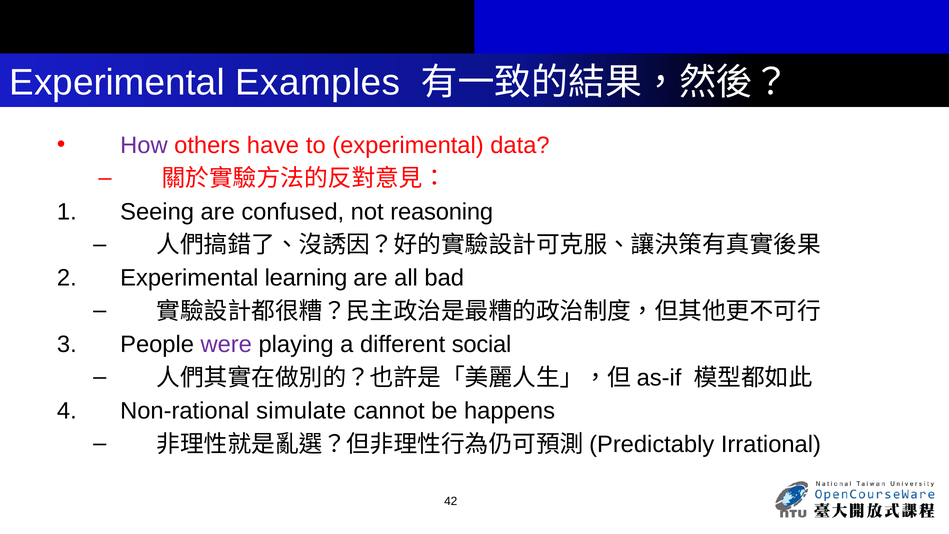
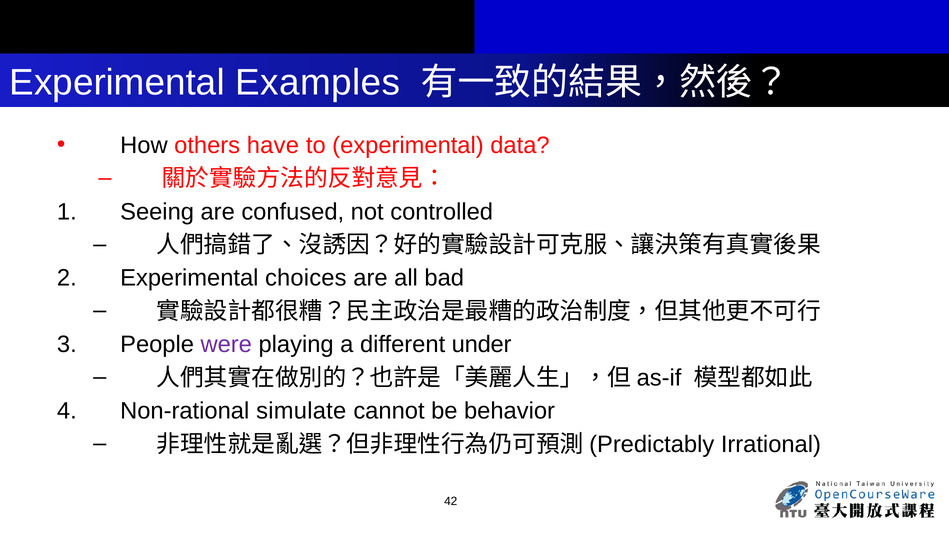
How colour: purple -> black (144, 145)
reasoning: reasoning -> controlled (442, 212)
learning: learning -> choices (306, 278)
social: social -> under (482, 344)
happens: happens -> behavior (510, 411)
